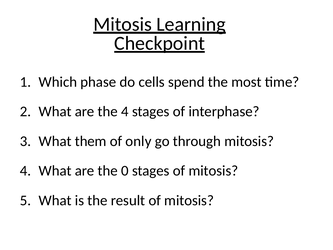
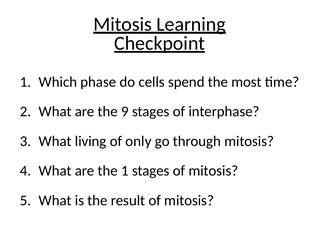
the 4: 4 -> 9 (125, 111)
them: them -> living (91, 141)
the 0: 0 -> 1 (125, 171)
